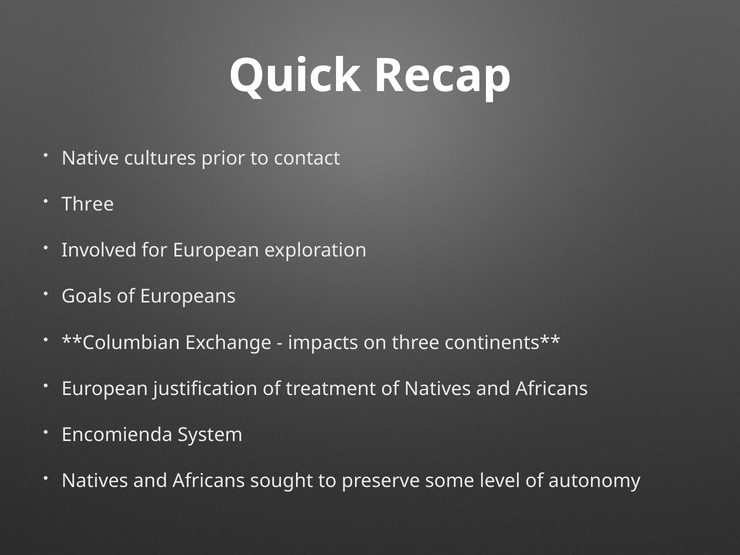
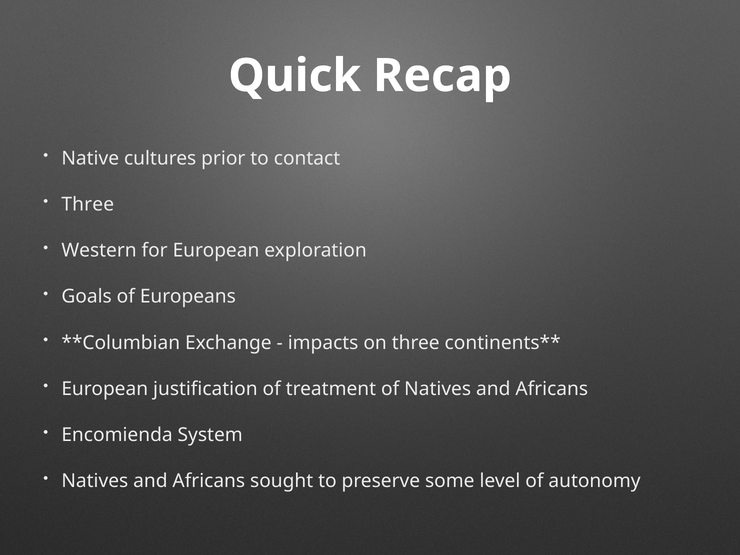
Involved: Involved -> Western (99, 251)
